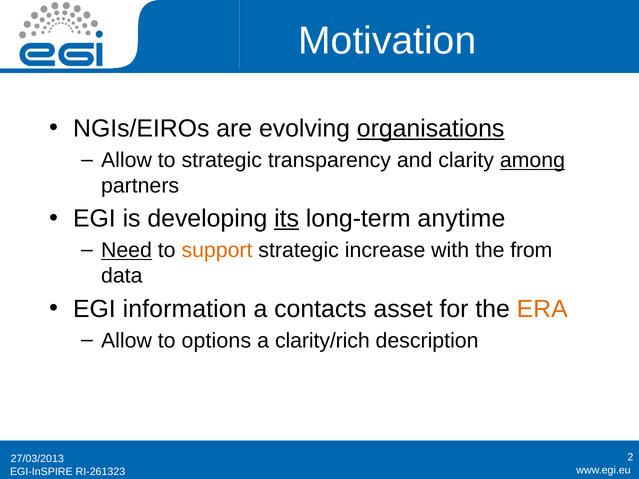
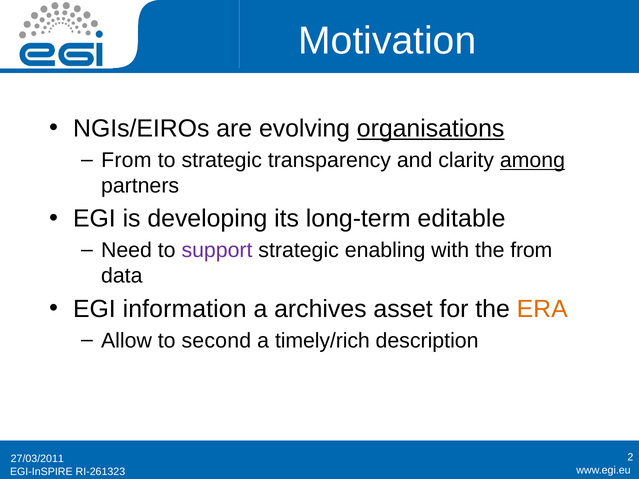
Allow: Allow -> From (126, 160)
its underline: present -> none (287, 219)
anytime: anytime -> editable (461, 219)
Need underline: present -> none (126, 251)
support colour: orange -> purple (217, 251)
increase: increase -> enabling (385, 251)
contacts: contacts -> archives (320, 309)
options: options -> second (216, 341)
clarity/rich: clarity/rich -> timely/rich (322, 341)
27/03/2013: 27/03/2013 -> 27/03/2011 (37, 459)
